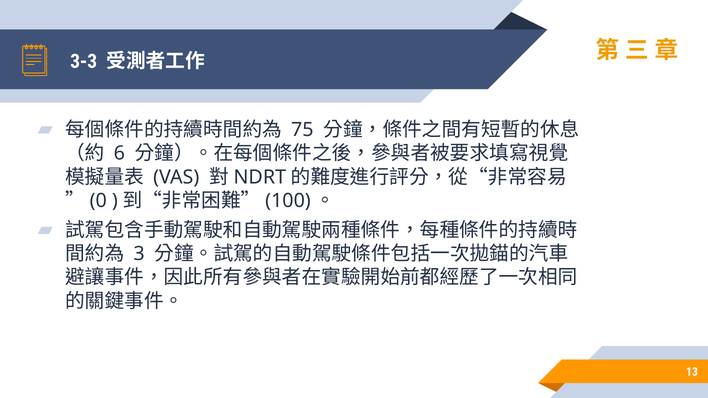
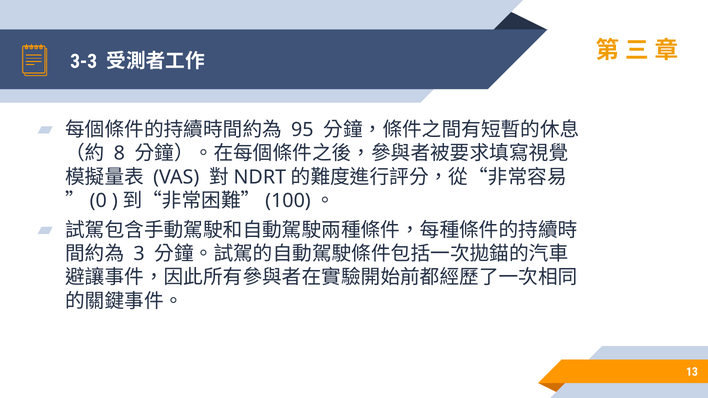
75: 75 -> 95 (302, 130)
6: 6 -> 8 (119, 154)
